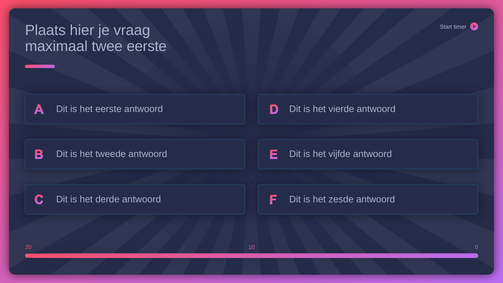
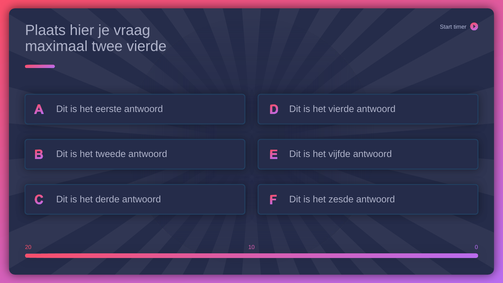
twee eerste: eerste -> vierde (147, 46)
